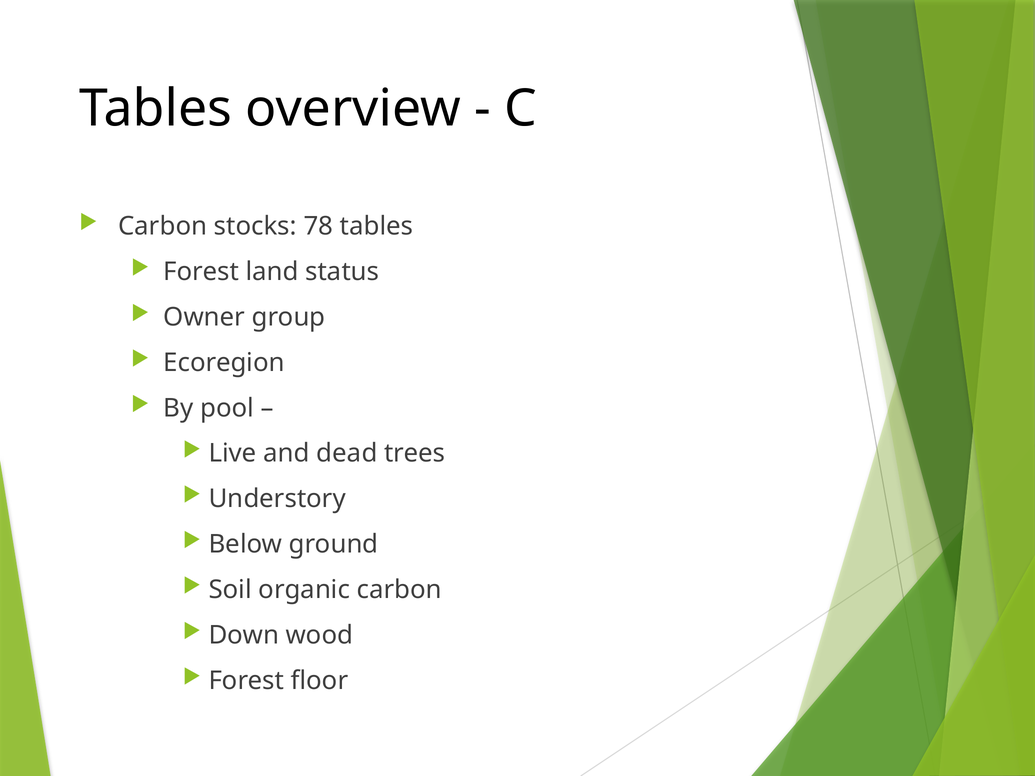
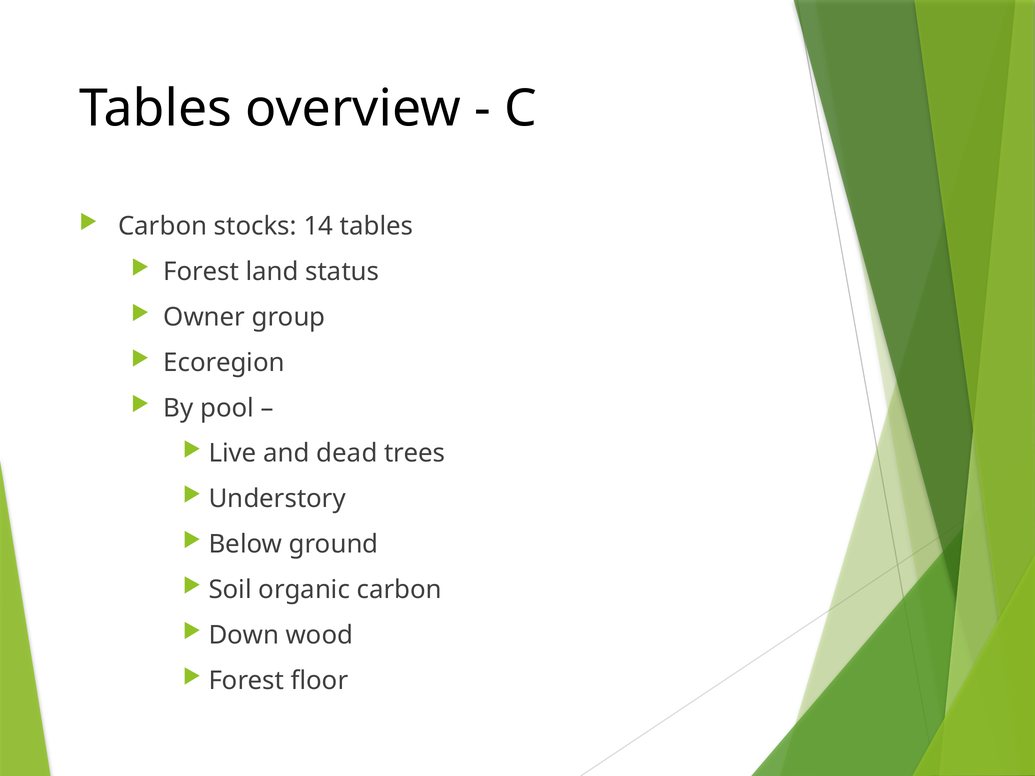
78: 78 -> 14 (318, 226)
